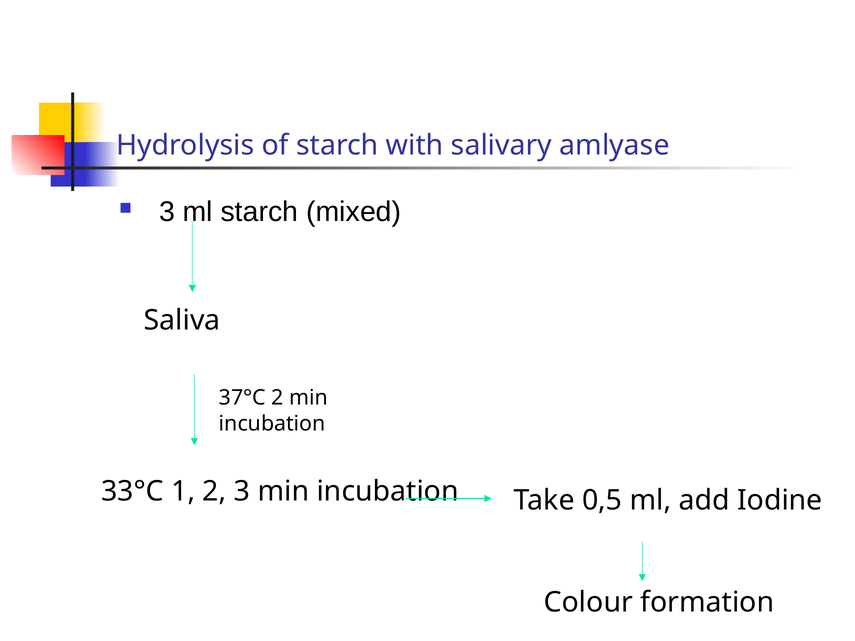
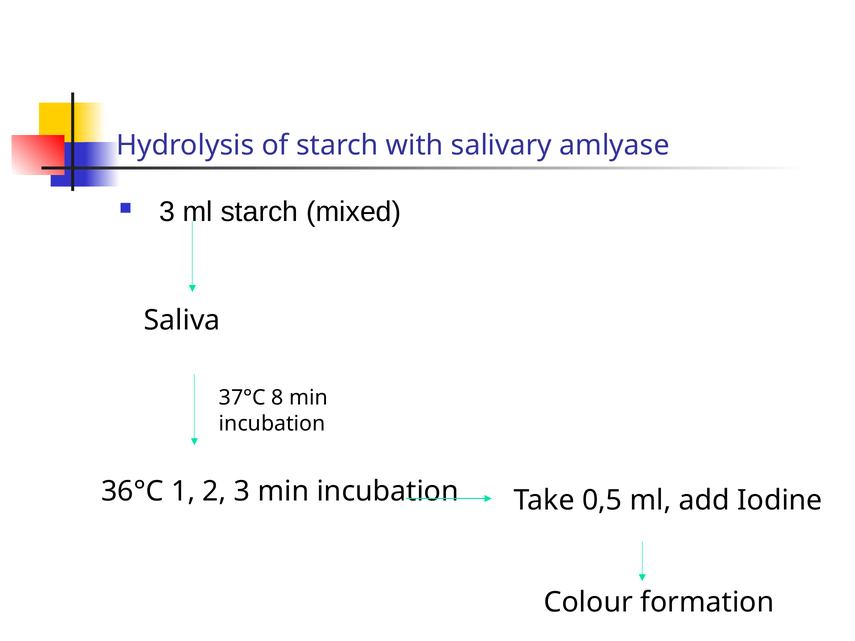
37°C 2: 2 -> 8 (278, 398)
33°C: 33°C -> 36°C (132, 492)
